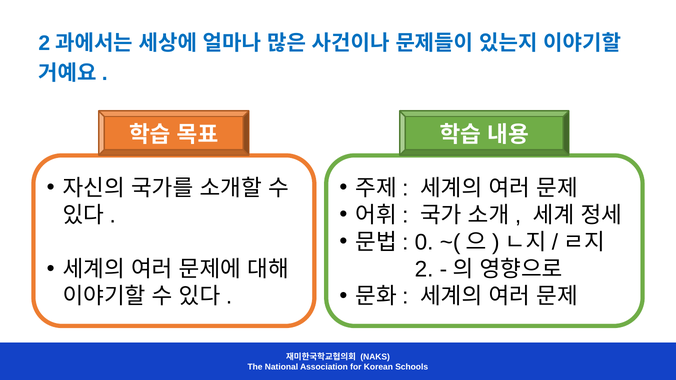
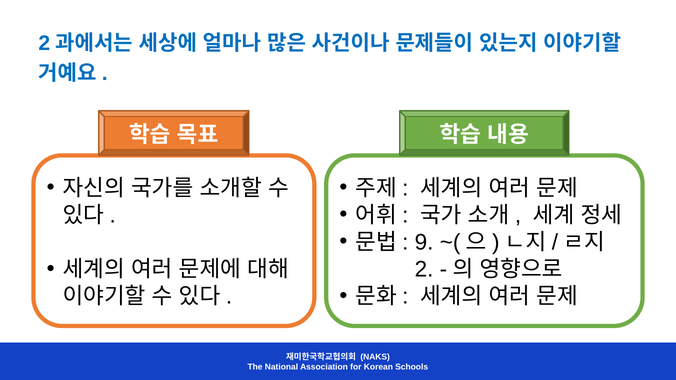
0: 0 -> 9 (424, 242)
